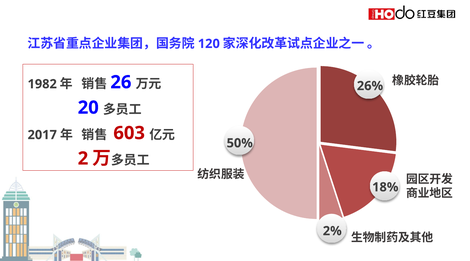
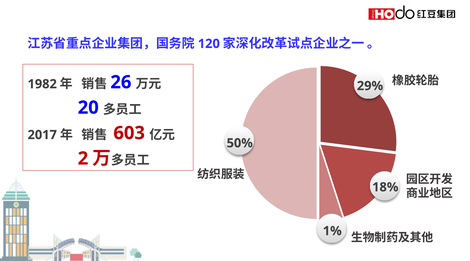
26%: 26% -> 29% (370, 86)
2%: 2% -> 1% (332, 231)
